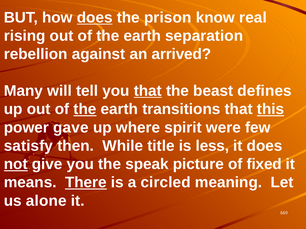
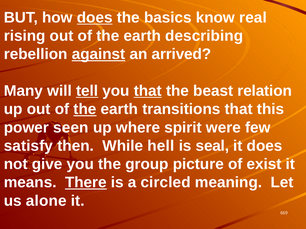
prison: prison -> basics (168, 18)
separation: separation -> describing (204, 36)
against underline: none -> present (99, 54)
tell underline: none -> present (87, 91)
defines: defines -> relation (265, 91)
this underline: present -> none (271, 109)
gave: gave -> seen (71, 128)
title: title -> hell (161, 146)
less: less -> seal (212, 146)
not underline: present -> none (16, 164)
speak: speak -> group (147, 164)
fixed: fixed -> exist (264, 164)
